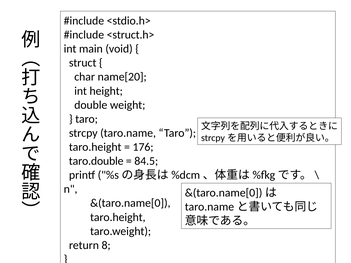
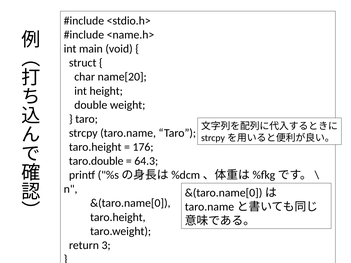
<struct.h>: <struct.h> -> <name.h> (130, 35)
84.5: 84.5 -> 64.3 (146, 161)
8: 8 -> 3 (106, 245)
